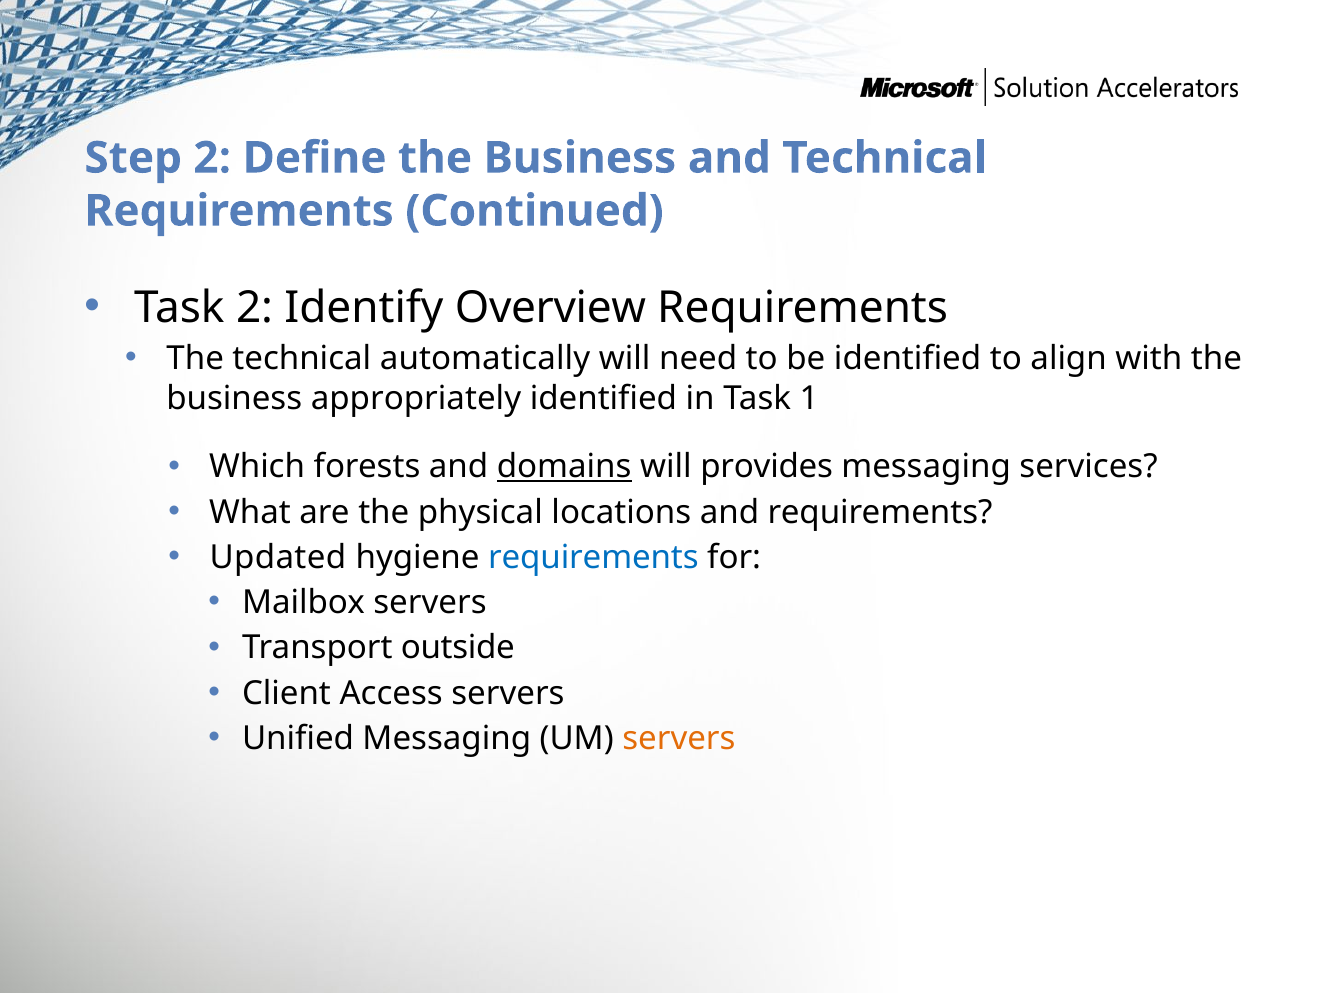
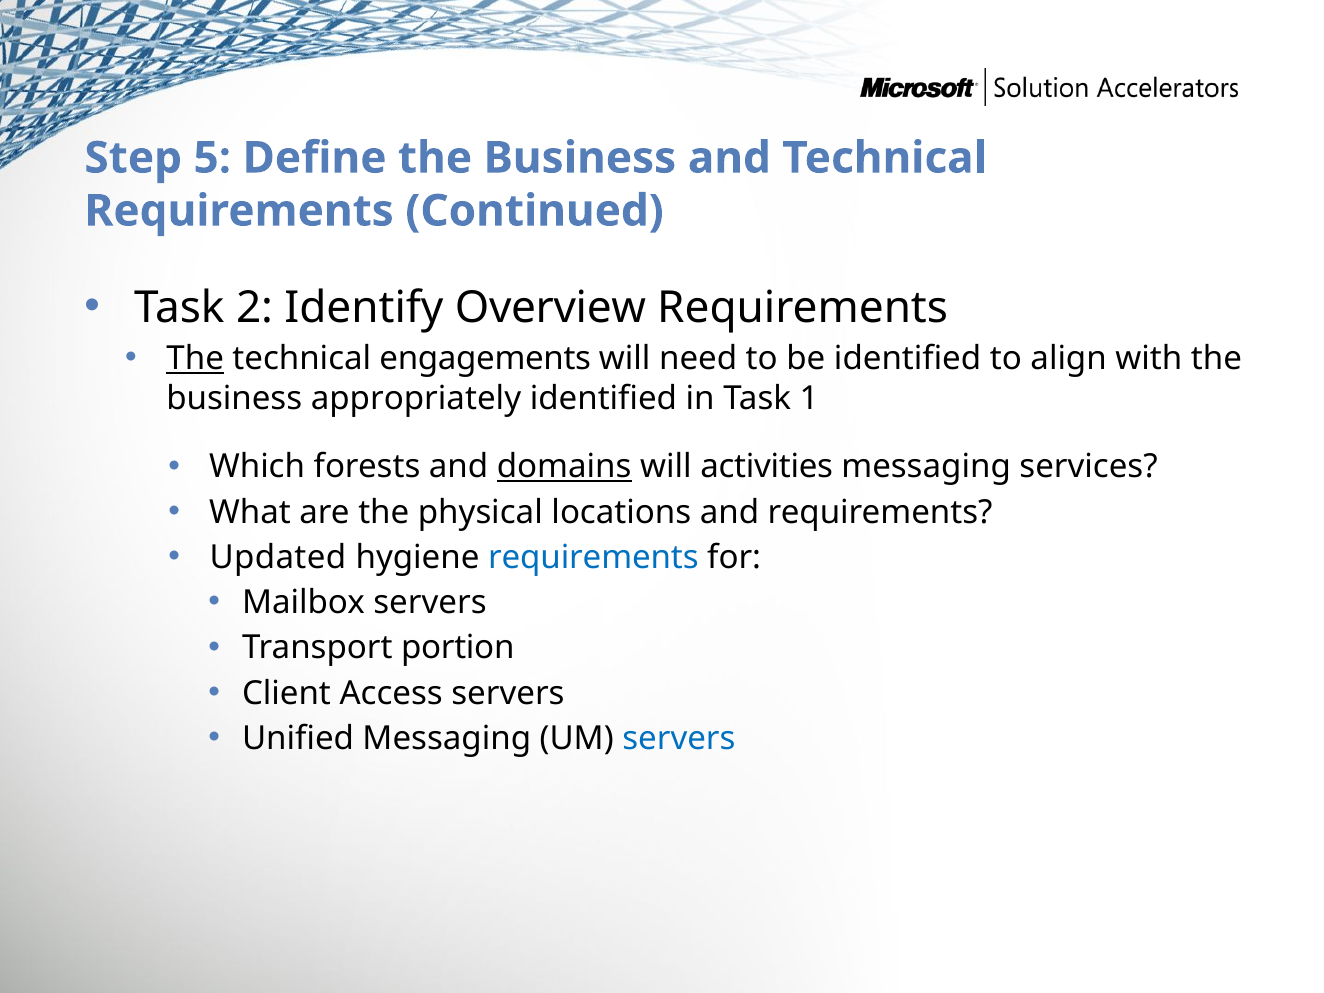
Step 2: 2 -> 5 (212, 158)
The underline: none -> present (195, 359)
automatically: automatically -> engagements (485, 359)
provides: provides -> activities (767, 467)
outside: outside -> portion (458, 648)
servers colour: orange -> blue (679, 738)
